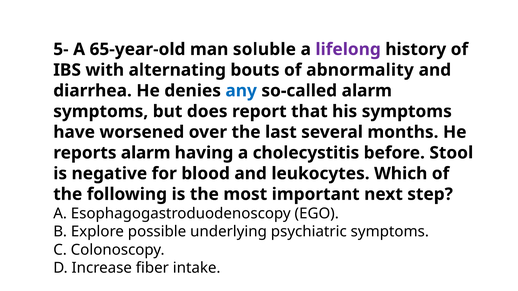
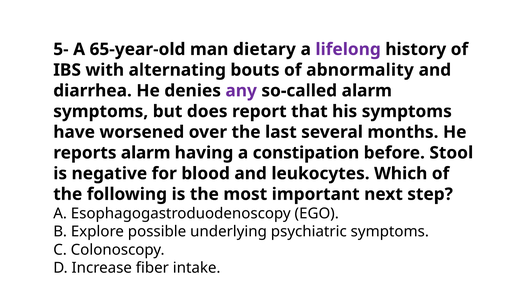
soluble: soluble -> dietary (264, 49)
any colour: blue -> purple (241, 91)
cholecystitis: cholecystitis -> constipation (306, 153)
